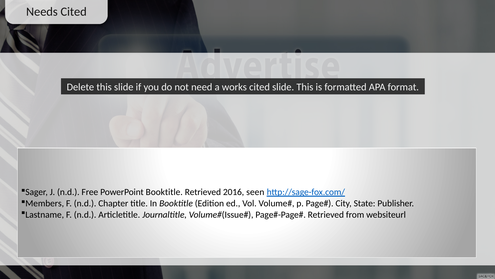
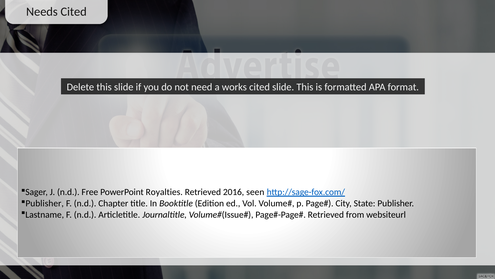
PowerPoint Booktitle: Booktitle -> Royalties (164, 192)
Members: Members -> Publisher (45, 203)
